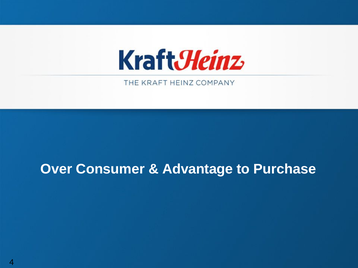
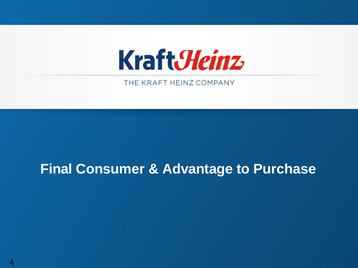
Over: Over -> Final (56, 169)
